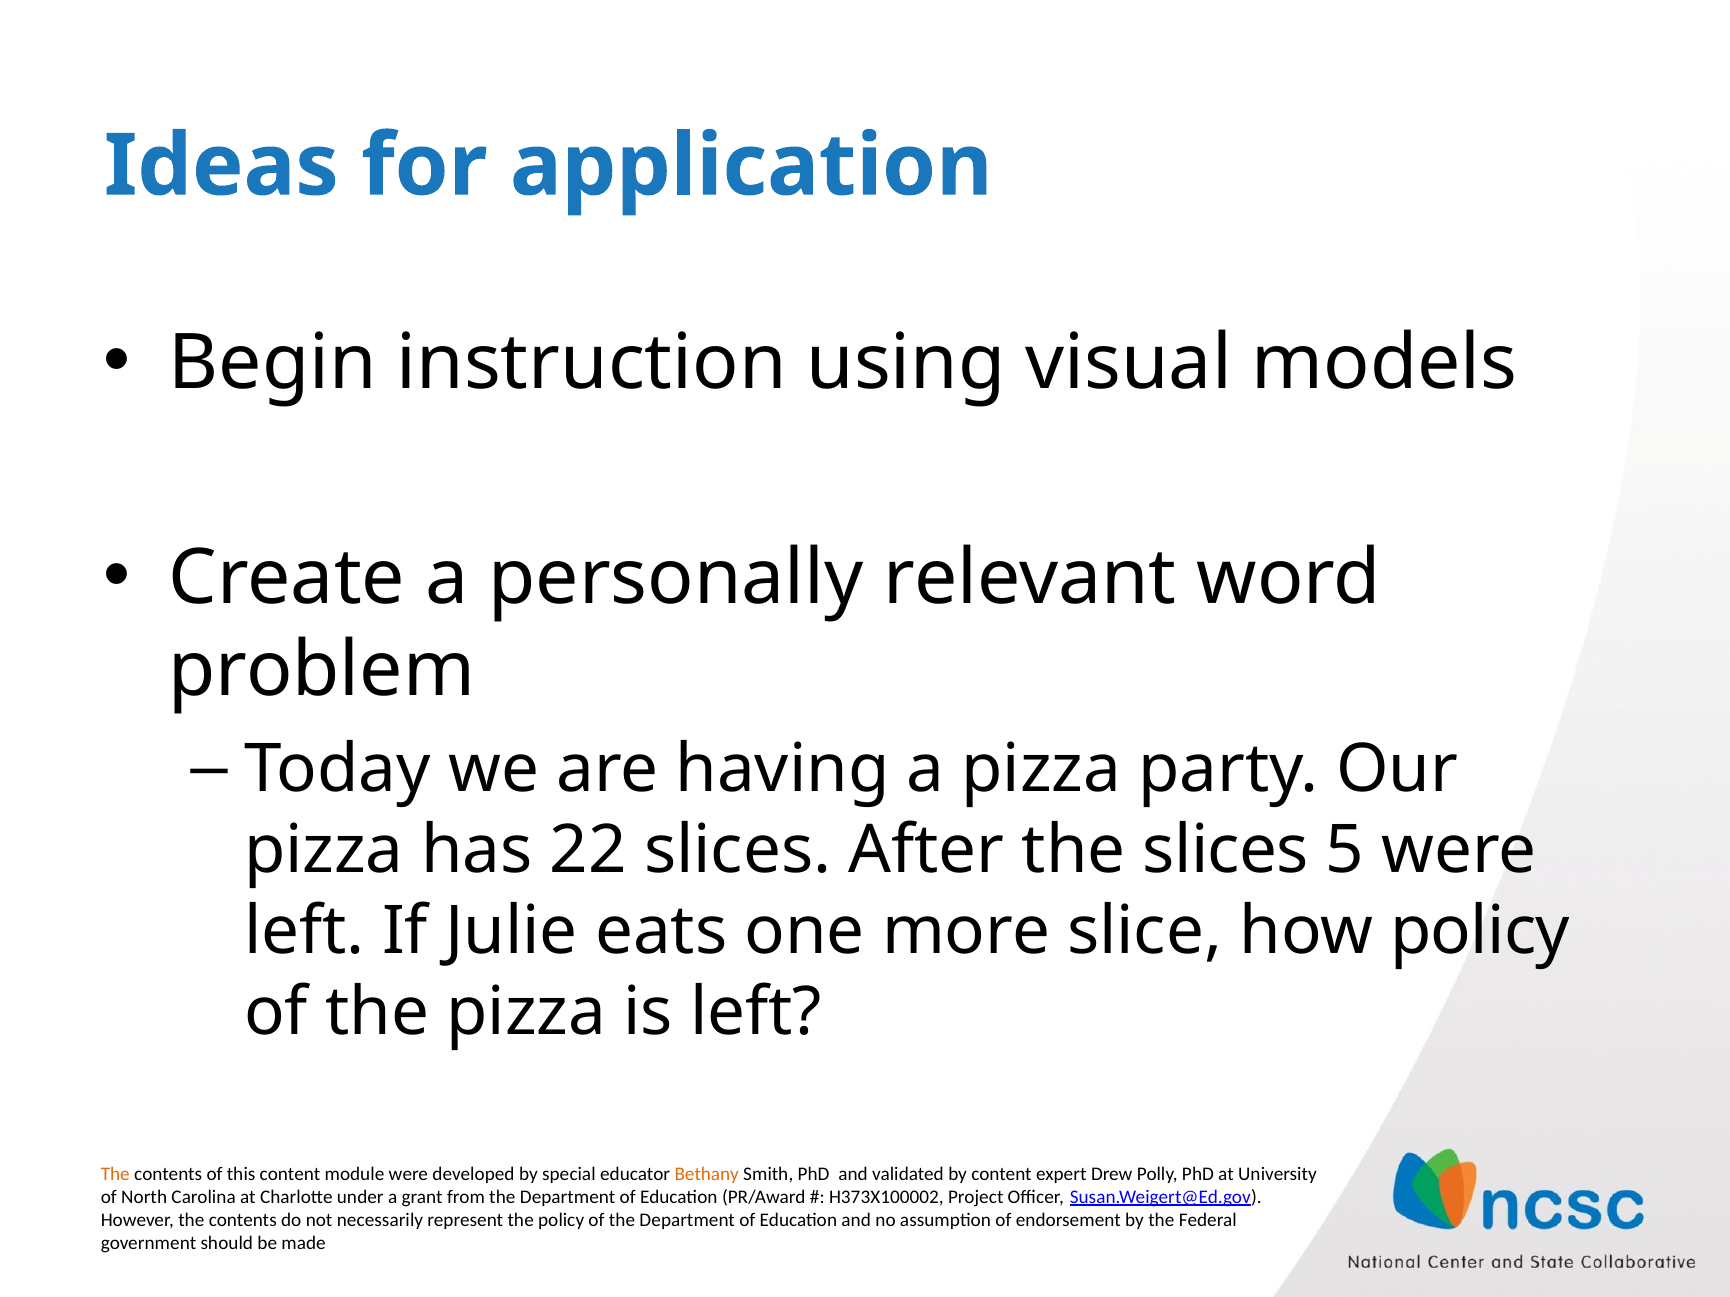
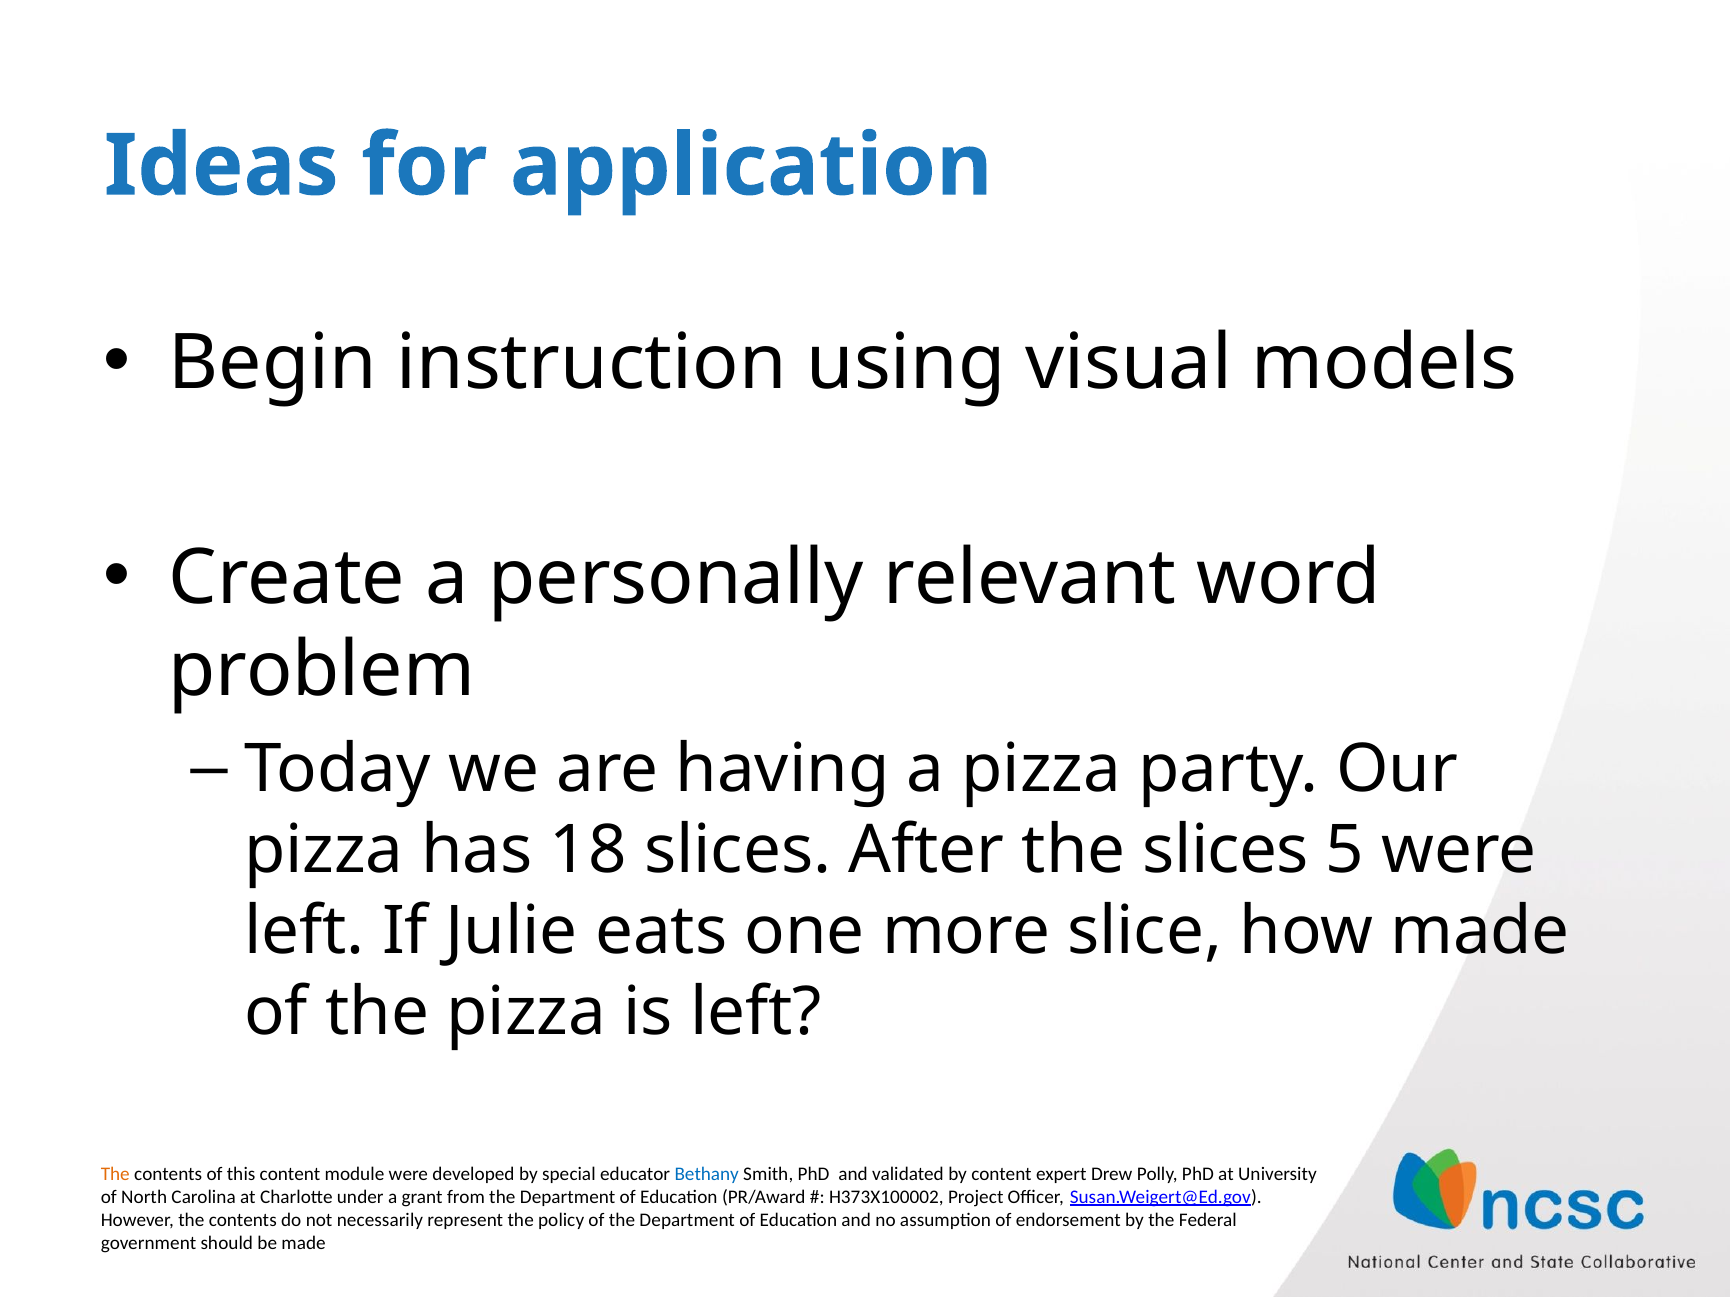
22: 22 -> 18 (588, 851)
how policy: policy -> made (1480, 931)
Bethany colour: orange -> blue (707, 1174)
